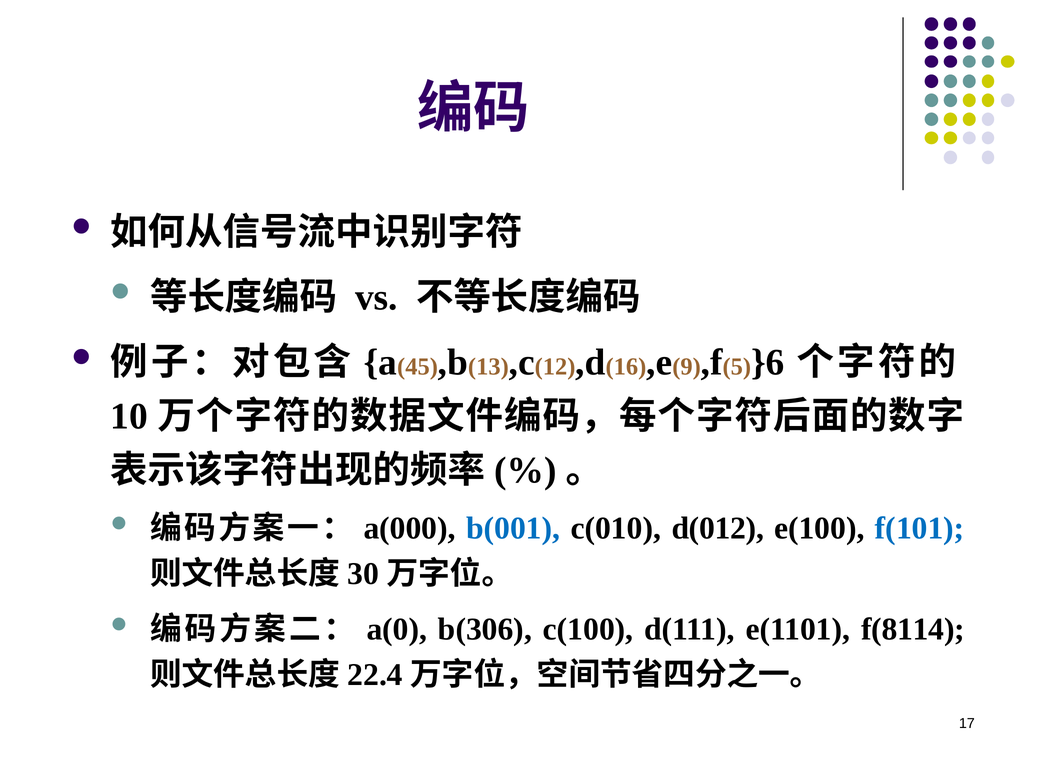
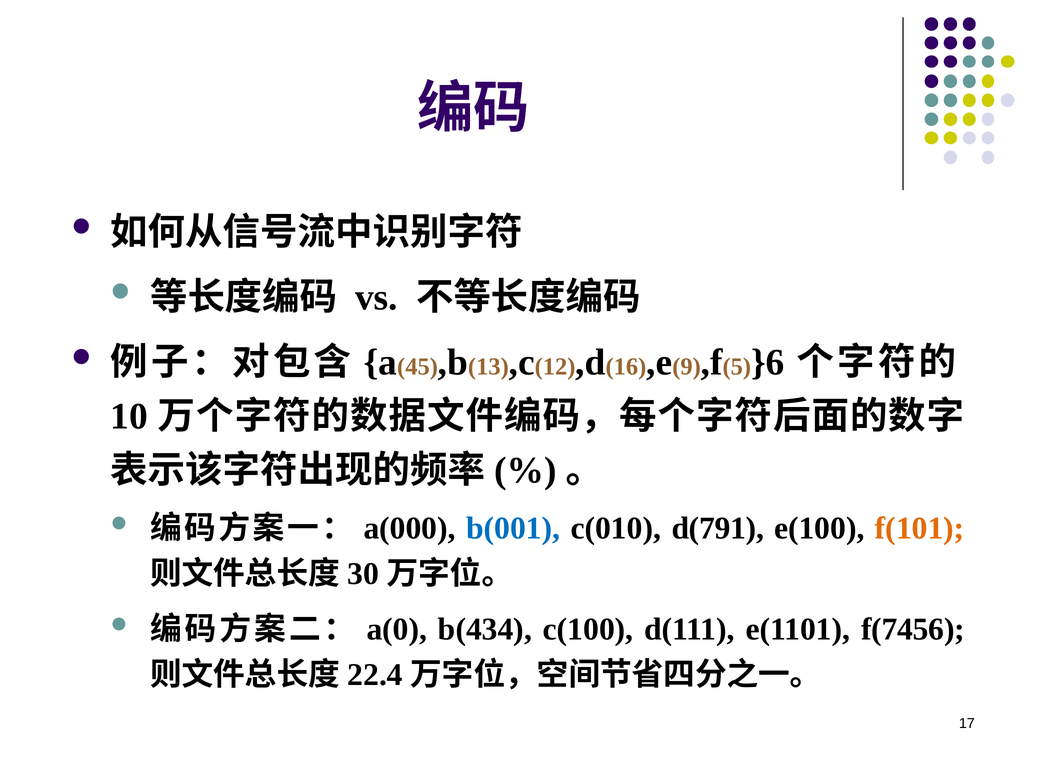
d(012: d(012 -> d(791 (718, 528)
f(101 colour: blue -> orange (920, 528)
b(306: b(306 -> b(434 (485, 629)
f(8114: f(8114 -> f(7456 (913, 629)
